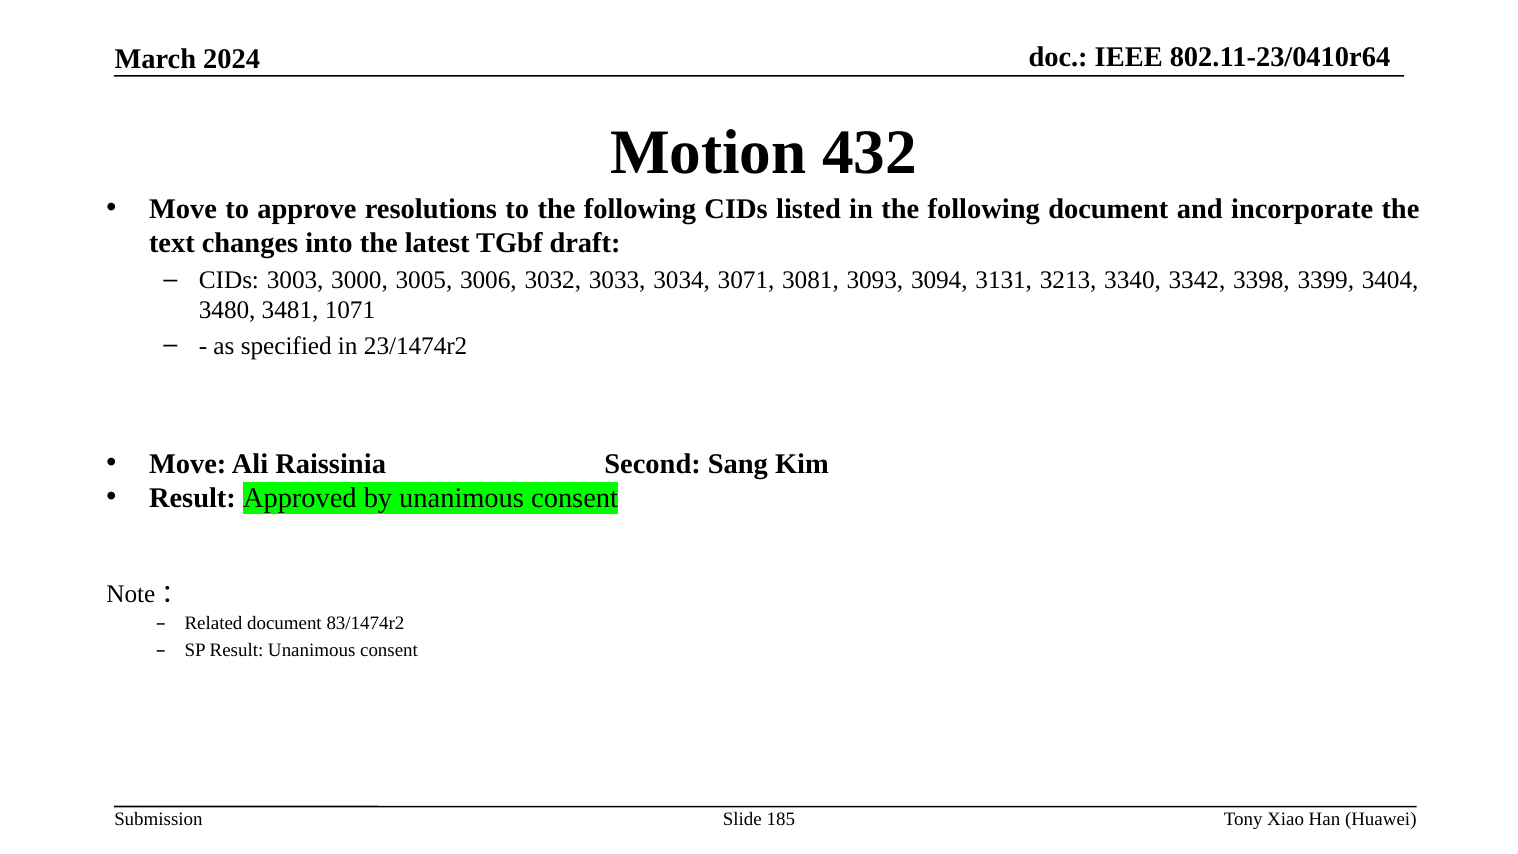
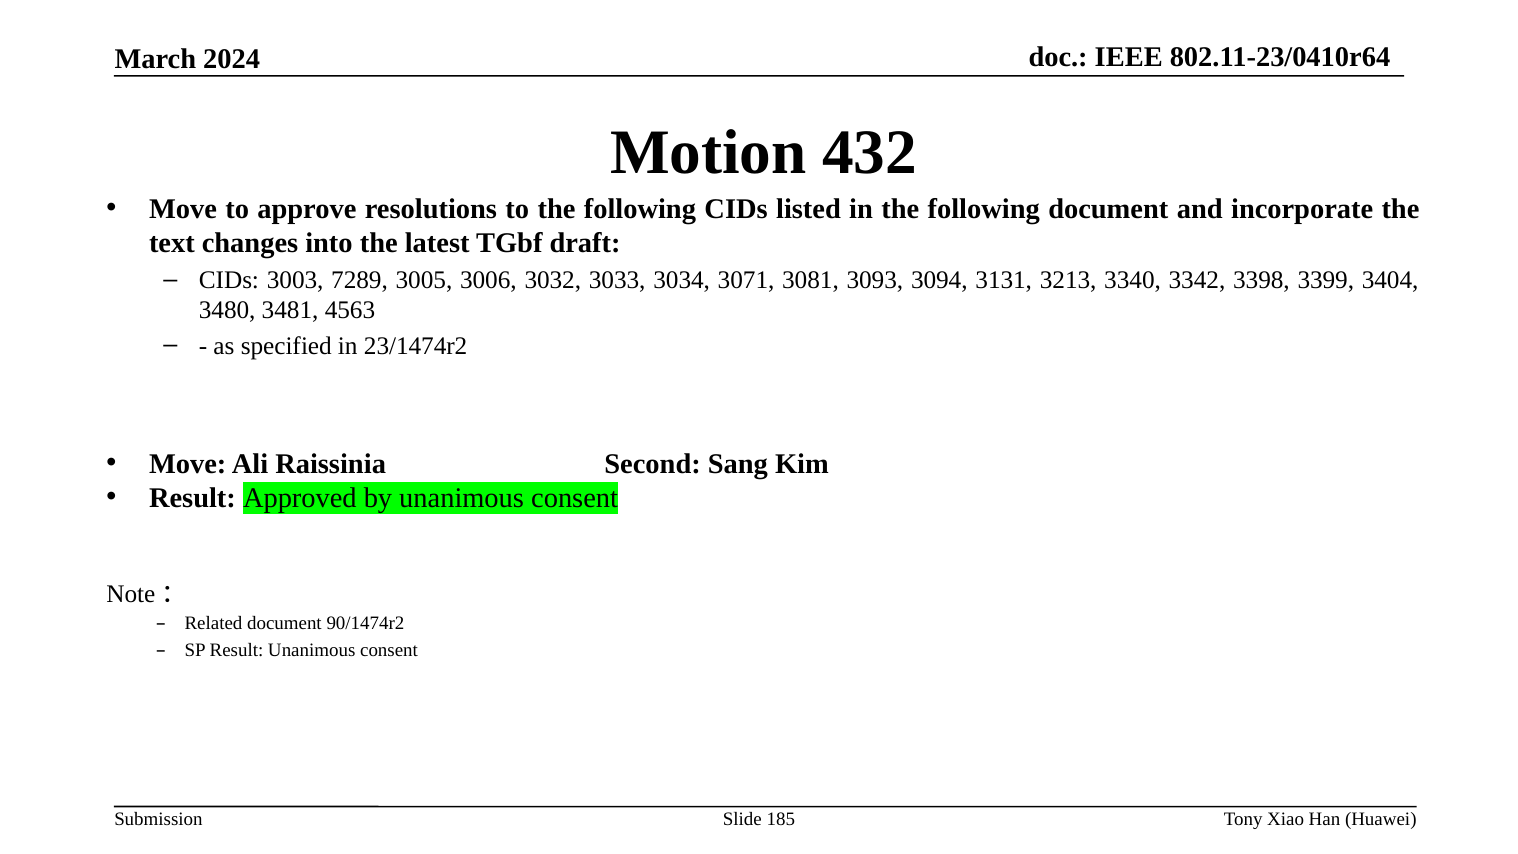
3000: 3000 -> 7289 (360, 280)
1071: 1071 -> 4563 (350, 310)
83/1474r2: 83/1474r2 -> 90/1474r2 (365, 624)
